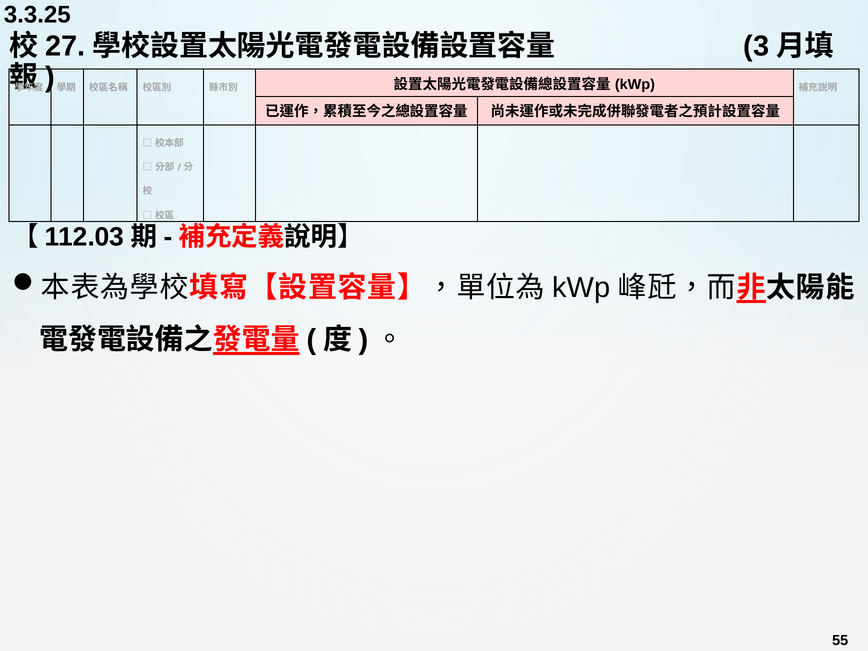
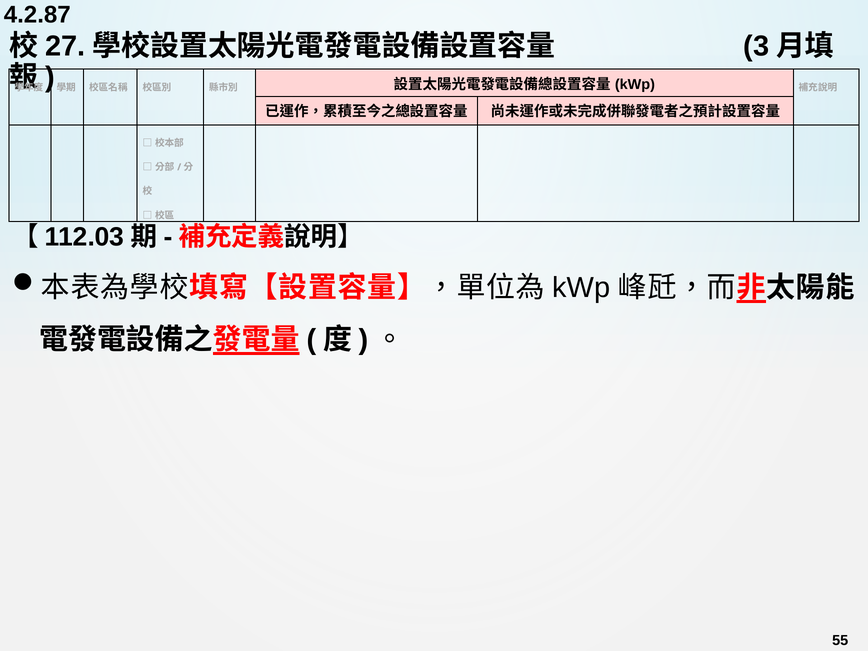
3.3.25: 3.3.25 -> 4.2.87 (37, 15)
